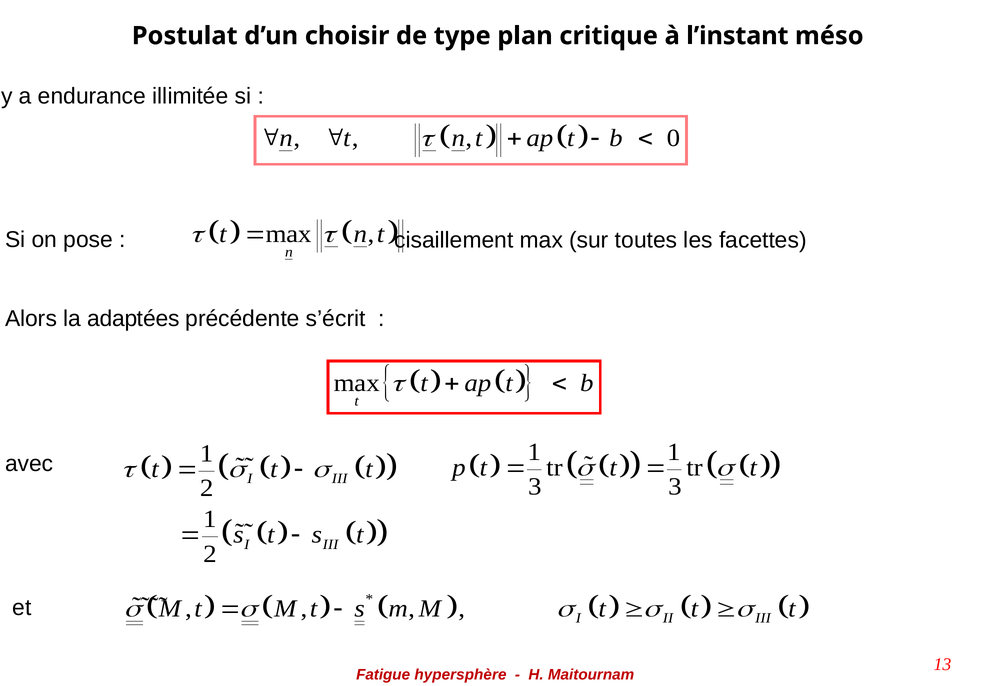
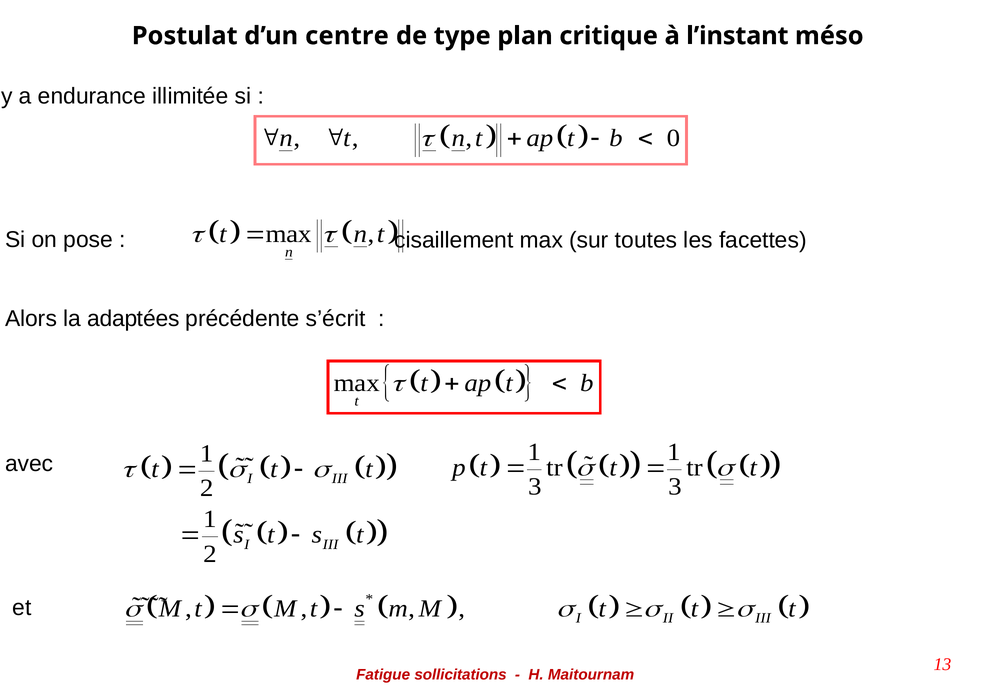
choisir: choisir -> centre (347, 36)
hypersphère: hypersphère -> sollicitations (461, 675)
